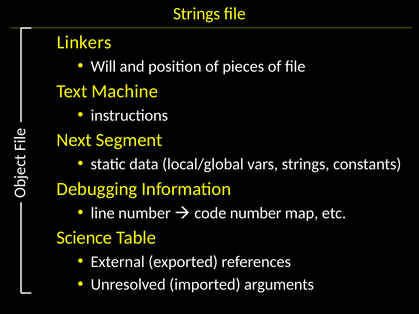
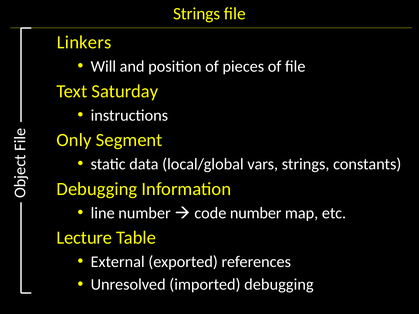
Machine: Machine -> Saturday (125, 91)
Next: Next -> Only (74, 140)
Science: Science -> Lecture (84, 238)
imported arguments: arguments -> debugging (279, 285)
